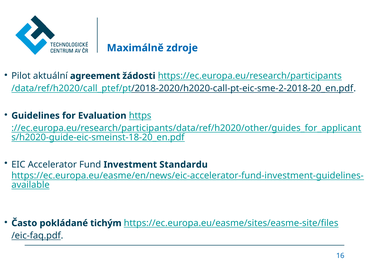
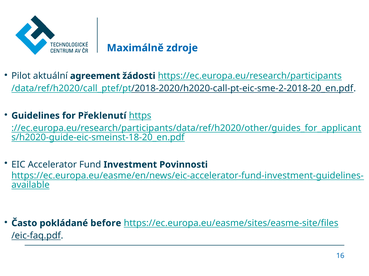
Evaluation: Evaluation -> Překlenutí (102, 116)
Standardu: Standardu -> Povinnosti (184, 165)
tichým: tichým -> before (106, 224)
